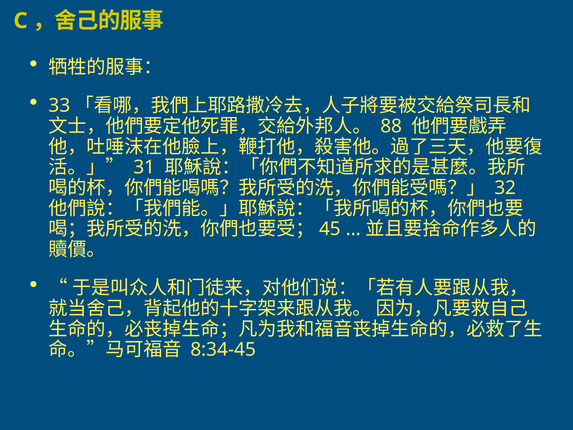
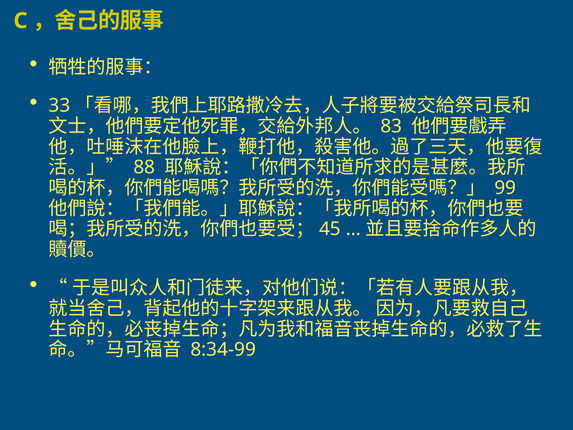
88: 88 -> 83 (391, 126)
31: 31 -> 88 (144, 167)
32: 32 -> 99 (505, 188)
8:34-45: 8:34-45 -> 8:34-99 (223, 349)
